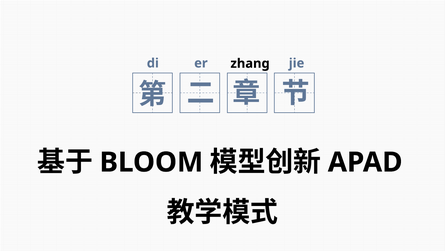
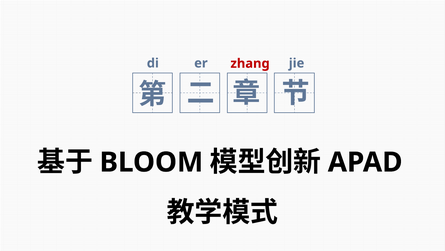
zhang colour: black -> red (250, 63)
